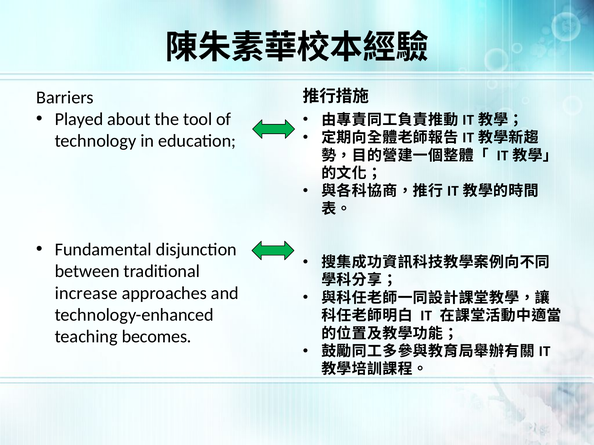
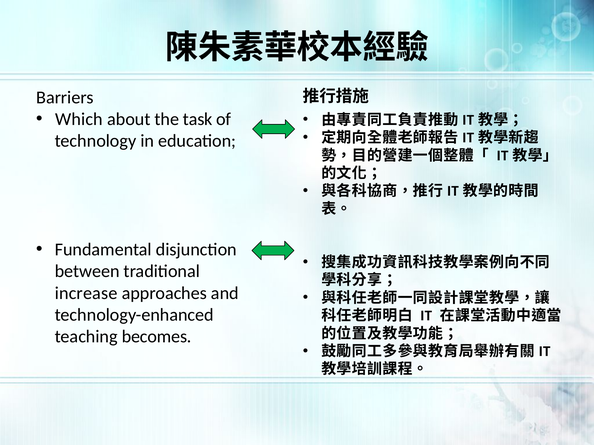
Played: Played -> Which (79, 119)
tool: tool -> task (198, 119)
